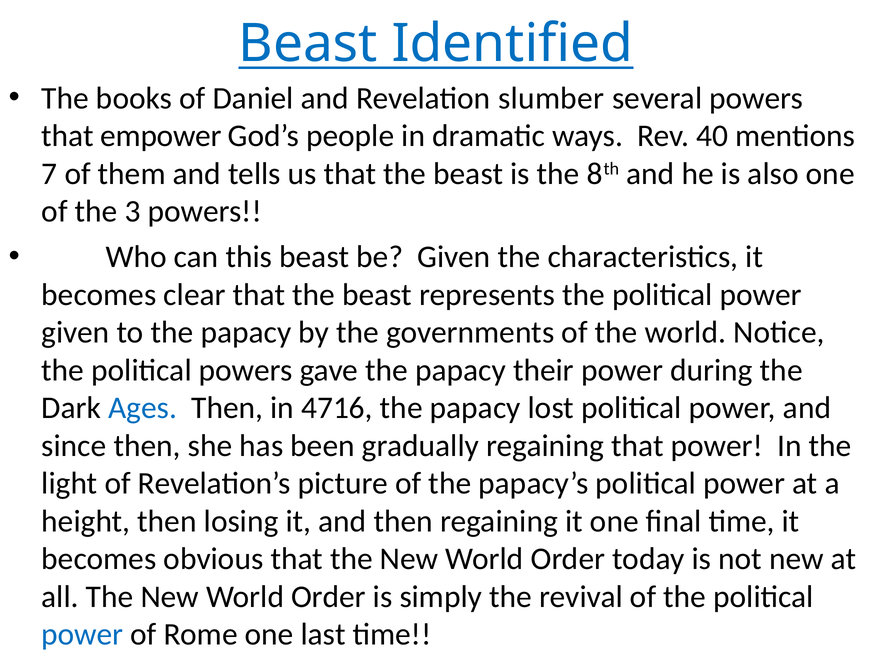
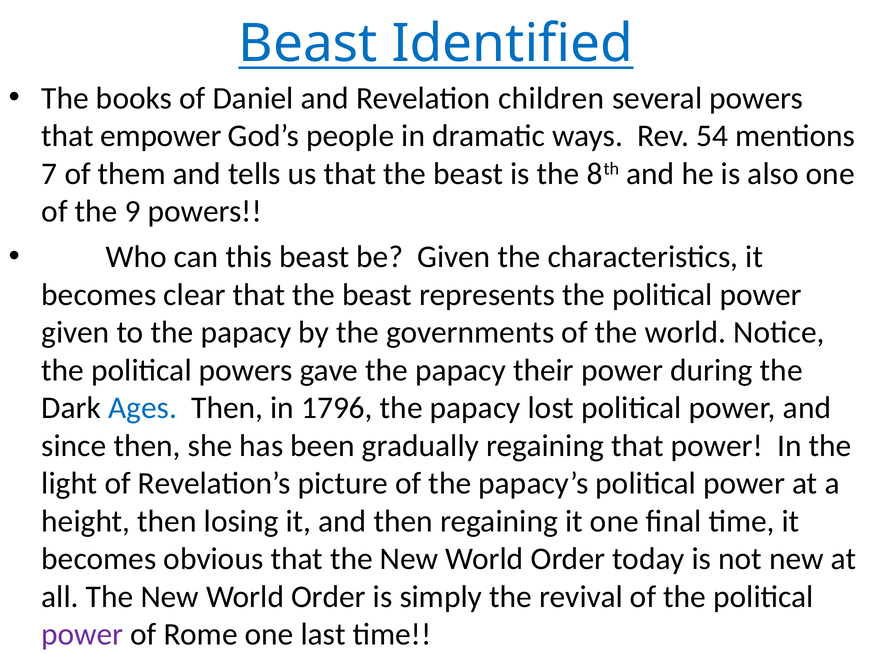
slumber: slumber -> children (551, 98)
40: 40 -> 54 (712, 136)
3: 3 -> 9 (133, 211)
4716: 4716 -> 1796 (337, 408)
power colour: blue -> purple (82, 635)
